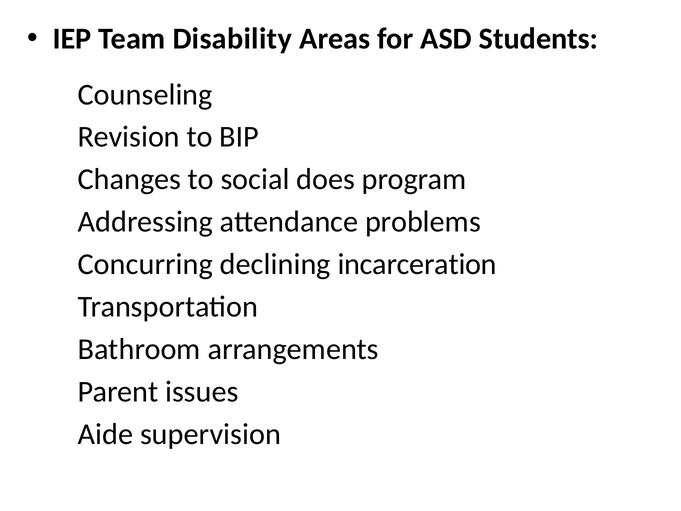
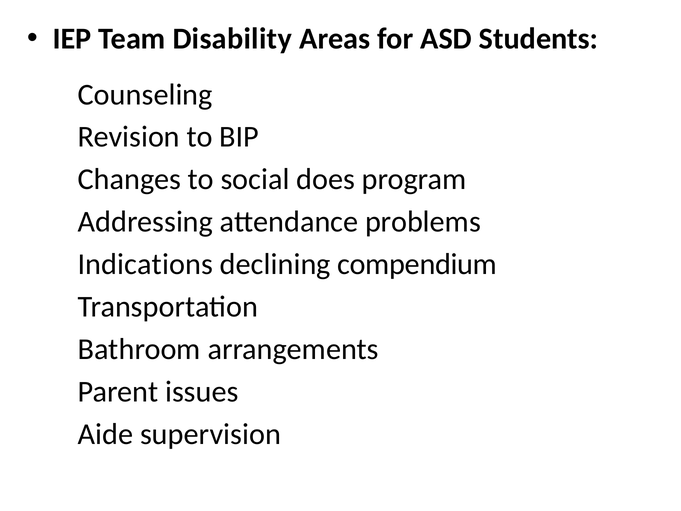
Concurring: Concurring -> Indications (145, 264)
incarceration: incarceration -> compendium (417, 264)
